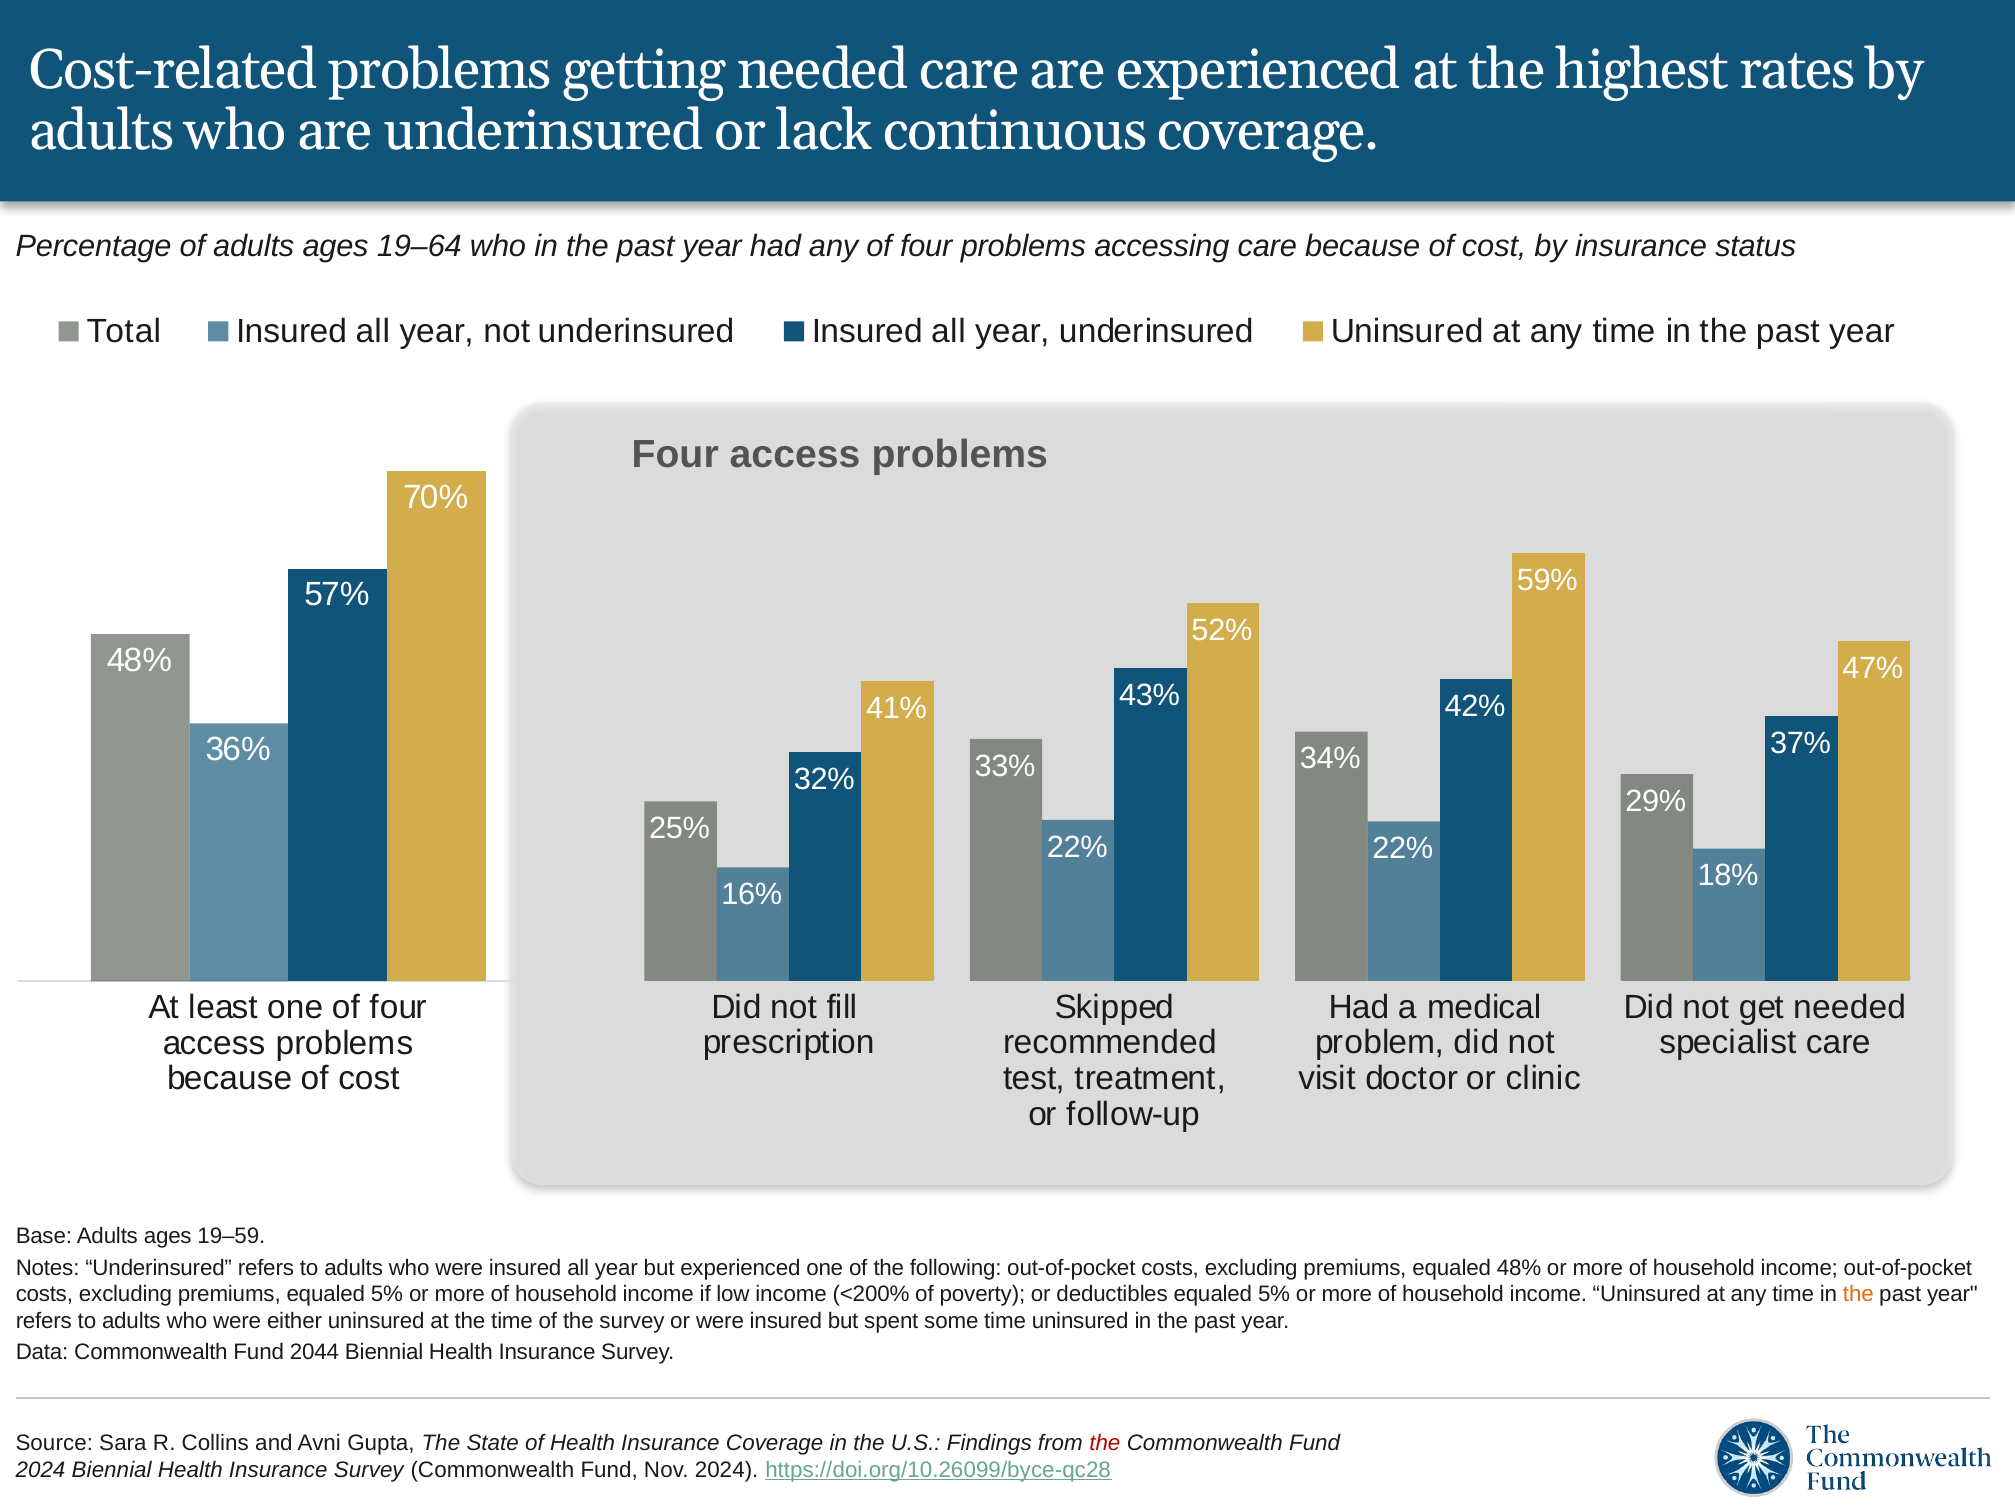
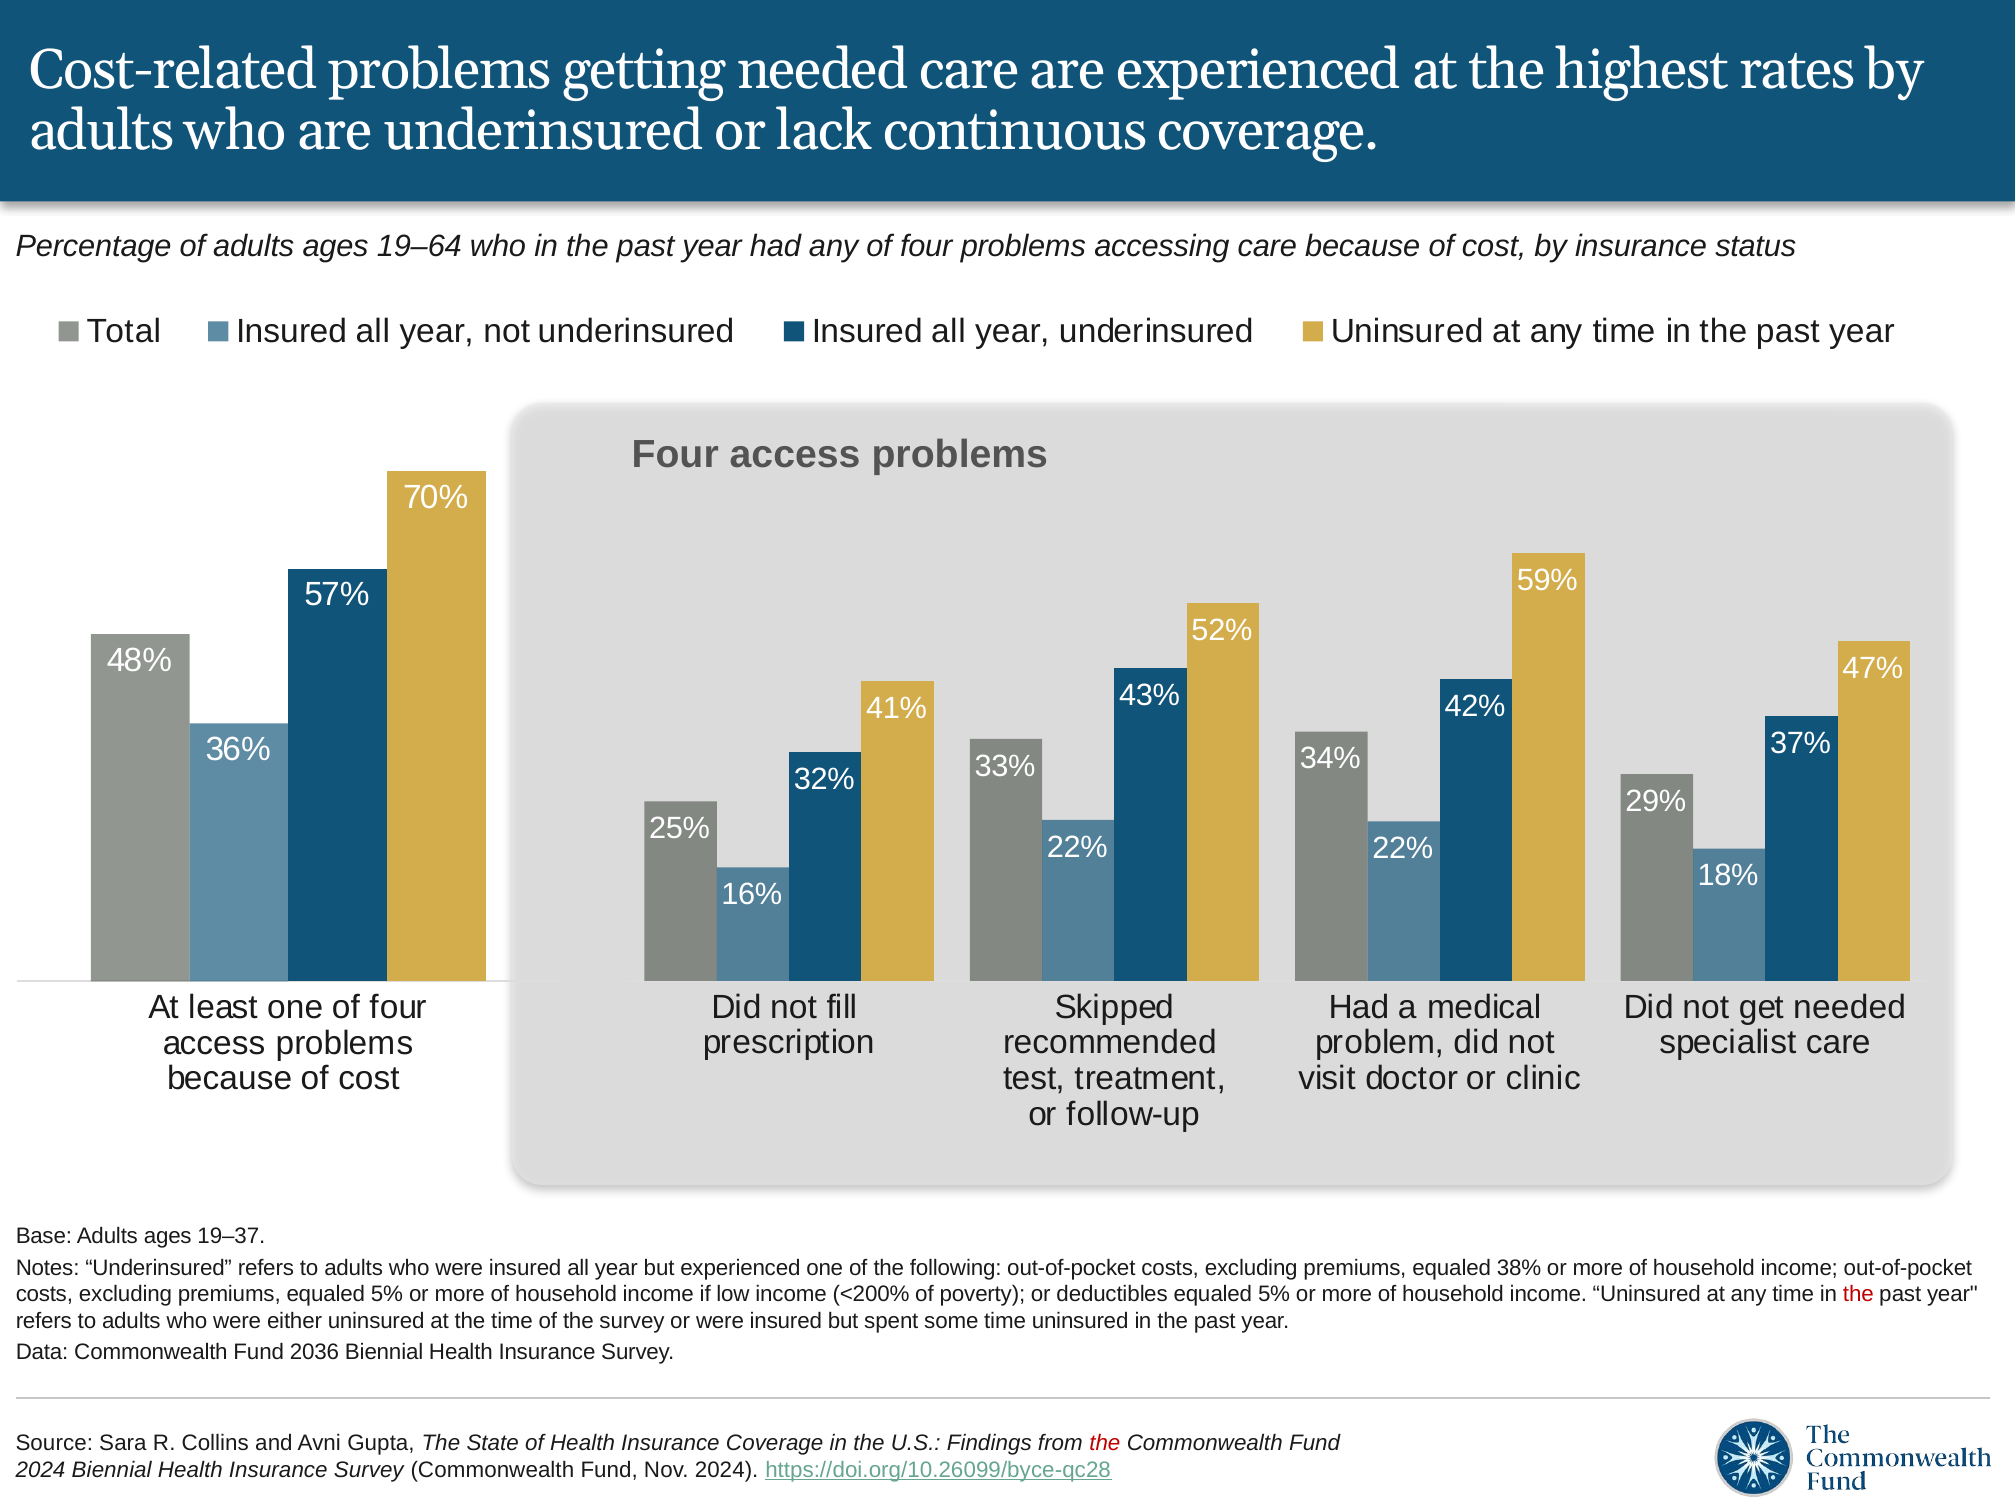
19–59: 19–59 -> 19–37 (231, 1237)
equaled 48%: 48% -> 38% (1519, 1268)
the colour: orange -> red (1858, 1295)
2044: 2044 -> 2036 (315, 1353)
